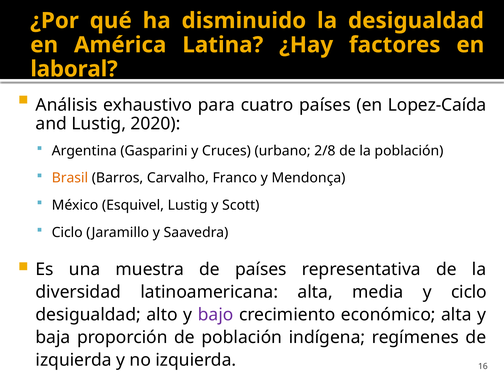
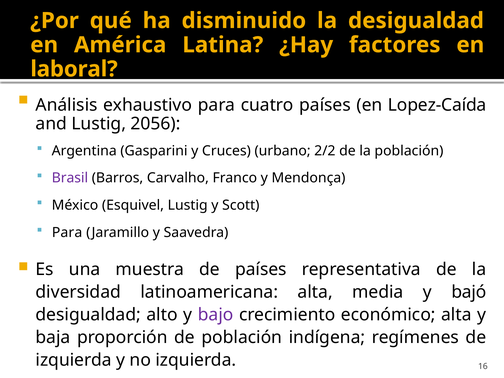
2020: 2020 -> 2056 (156, 124)
2/8: 2/8 -> 2/2 (325, 151)
Brasil colour: orange -> purple (70, 178)
Ciclo: Ciclo -> Para (67, 232)
y ciclo: ciclo -> bajó (469, 292)
